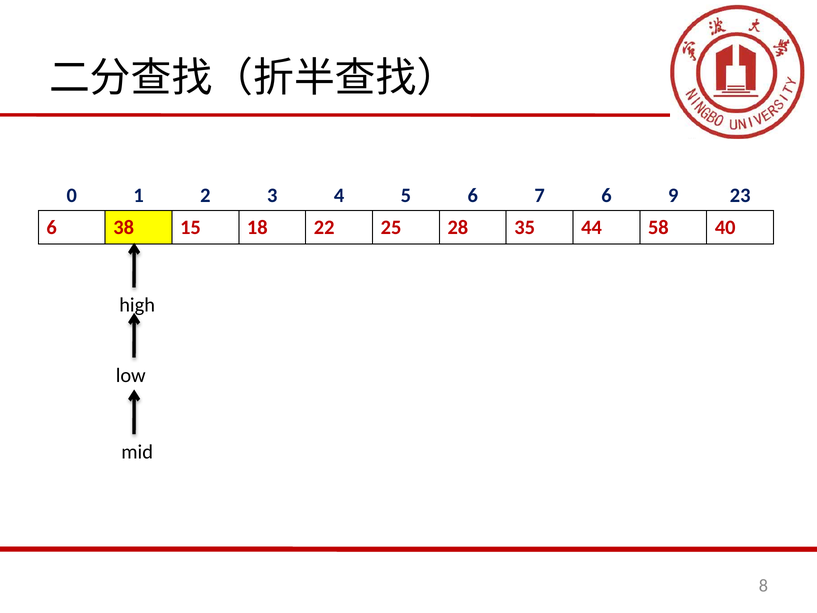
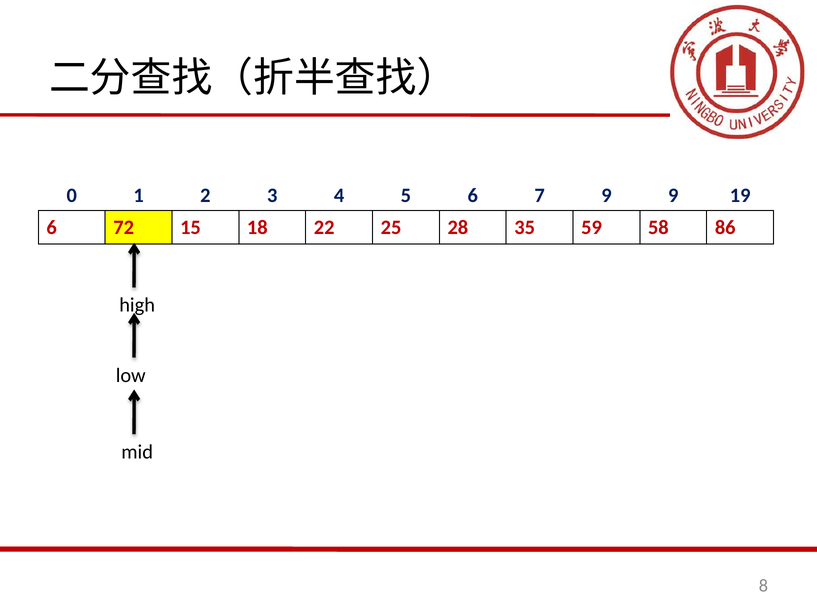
7 6: 6 -> 9 (606, 196)
23: 23 -> 19 (740, 196)
38: 38 -> 72 (124, 227)
44: 44 -> 59 (592, 227)
40: 40 -> 86 (725, 227)
